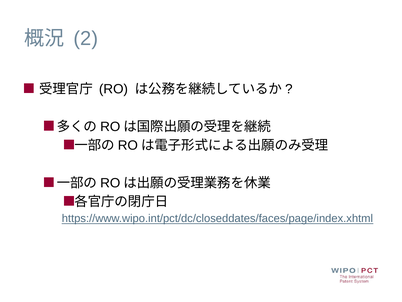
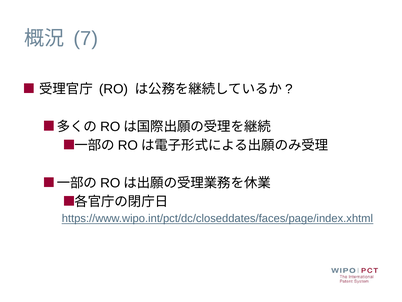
2: 2 -> 7 (86, 39)
